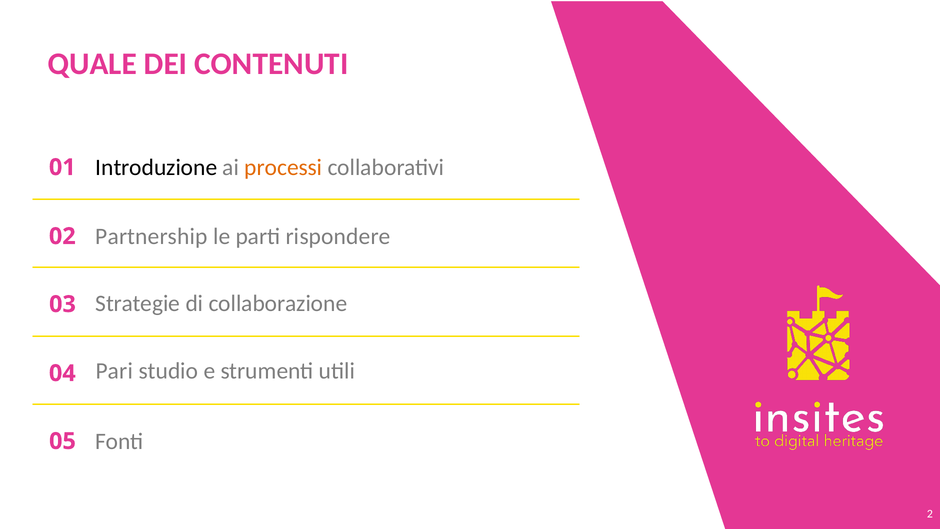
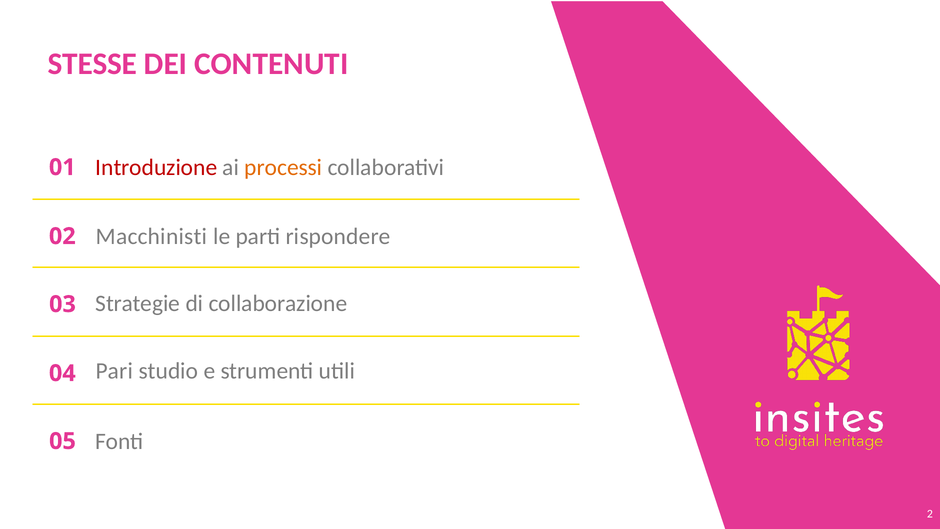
QUALE: QUALE -> STESSE (92, 64)
Introduzione colour: black -> red (156, 167)
Partnership: Partnership -> Macchinisti (151, 236)
